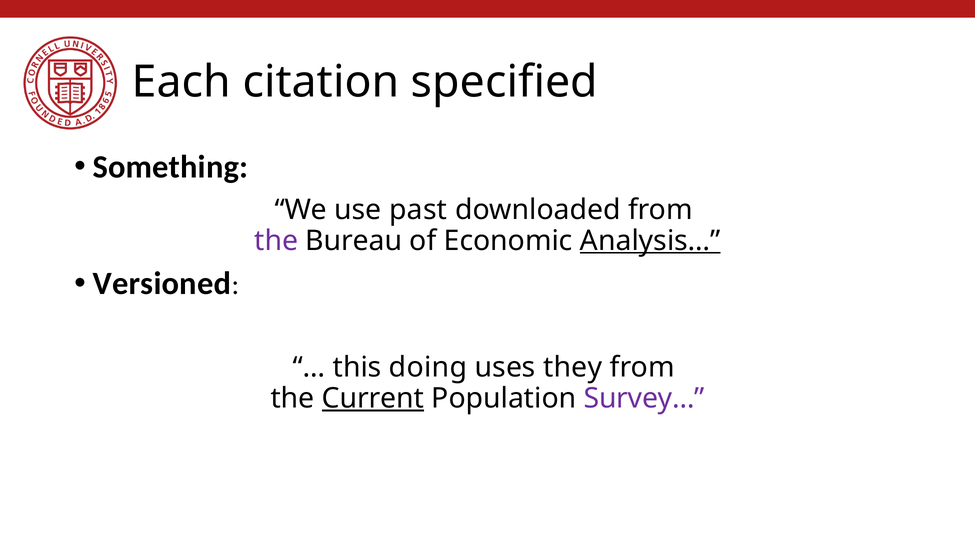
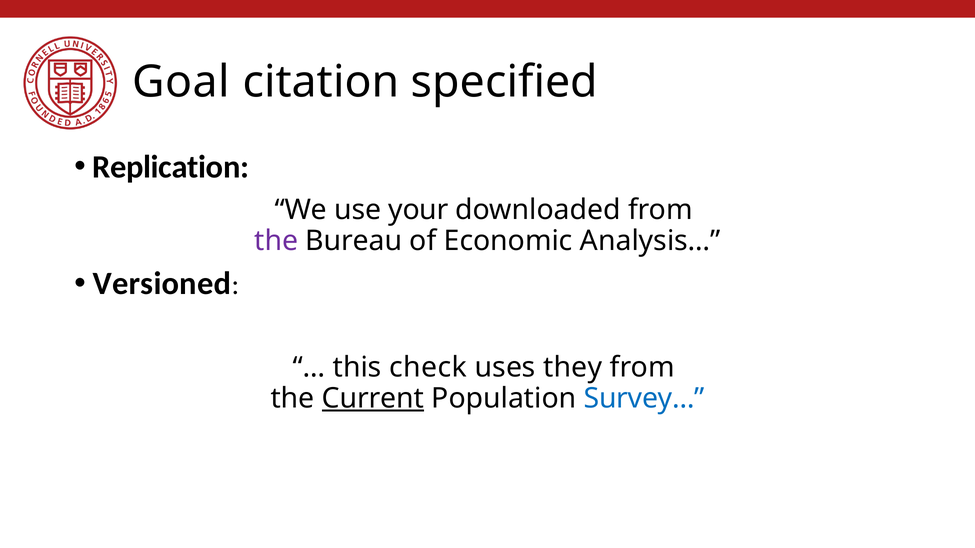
Each: Each -> Goal (181, 82)
Something: Something -> Replication (171, 167)
past: past -> your (418, 210)
Analysis… underline: present -> none (650, 241)
doing: doing -> check (428, 368)
Survey… colour: purple -> blue (644, 399)
